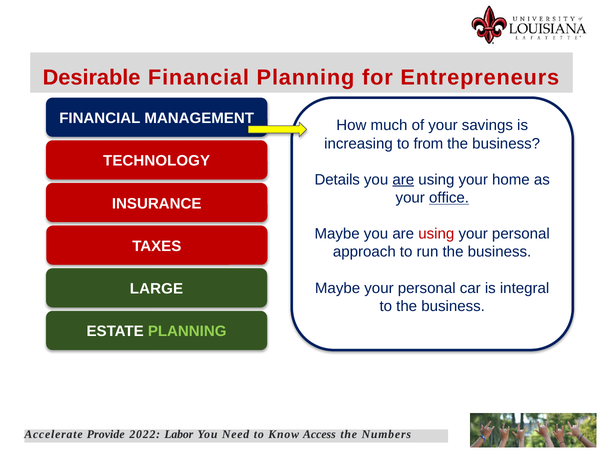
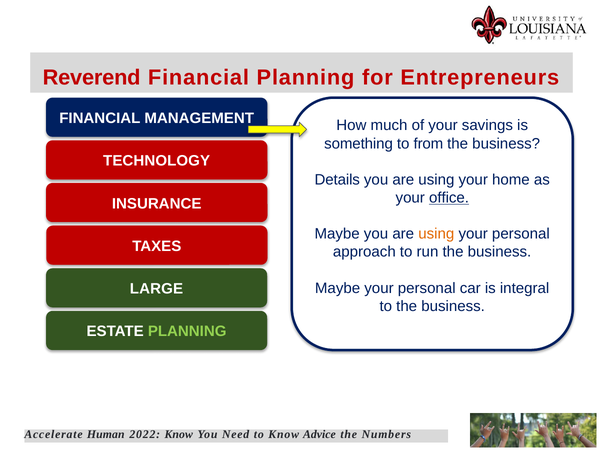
Desirable: Desirable -> Reverend (92, 77)
increasing: increasing -> something (359, 144)
are underline: present -> none (403, 180)
using colour: red -> orange (436, 234)
Provide: Provide -> Human (106, 435)
2022 Labor: Labor -> Know (179, 435)
Access: Access -> Advice (319, 435)
